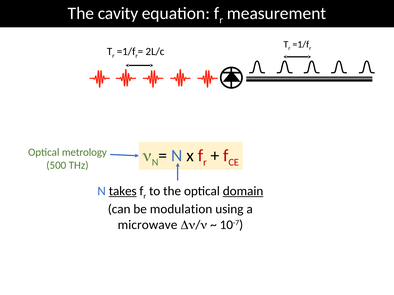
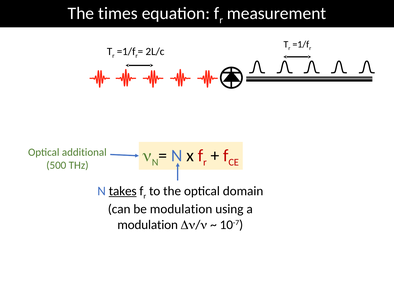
cavity: cavity -> times (118, 13)
metrology: metrology -> additional (84, 153)
domain underline: present -> none (243, 191)
microwave: microwave -> modulation (148, 225)
